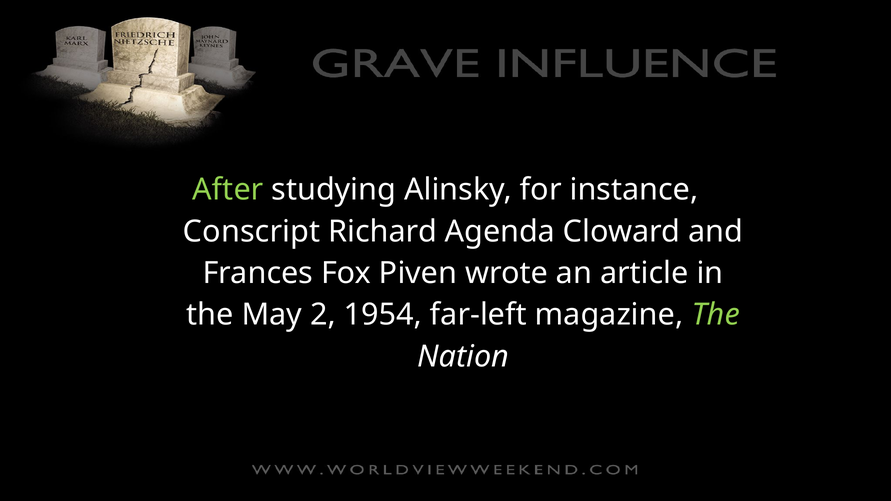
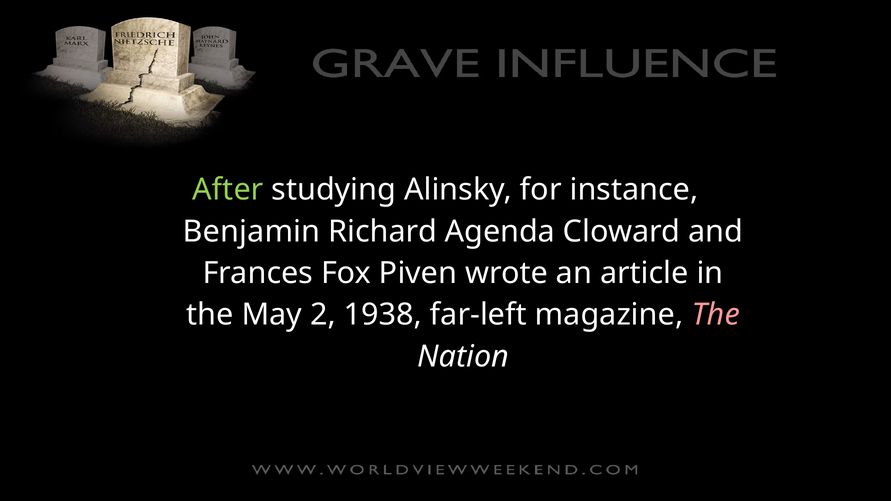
Conscript: Conscript -> Benjamin (252, 232)
1954: 1954 -> 1938 (383, 315)
The colour: light green -> pink (716, 315)
